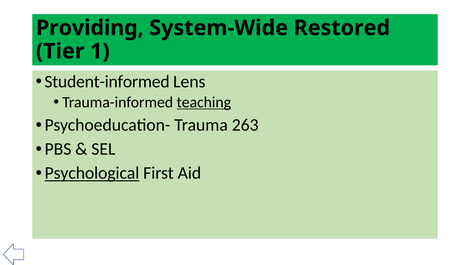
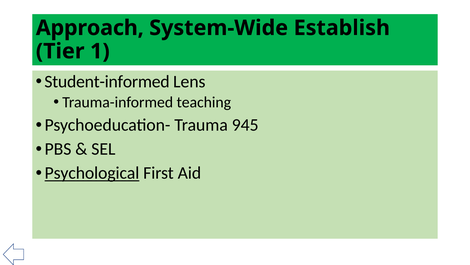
Providing: Providing -> Approach (90, 28)
Restored: Restored -> Establish (342, 28)
teaching underline: present -> none (204, 102)
263: 263 -> 945 (245, 125)
